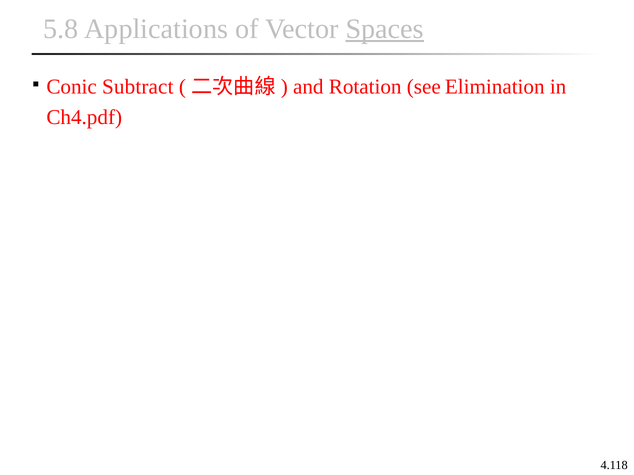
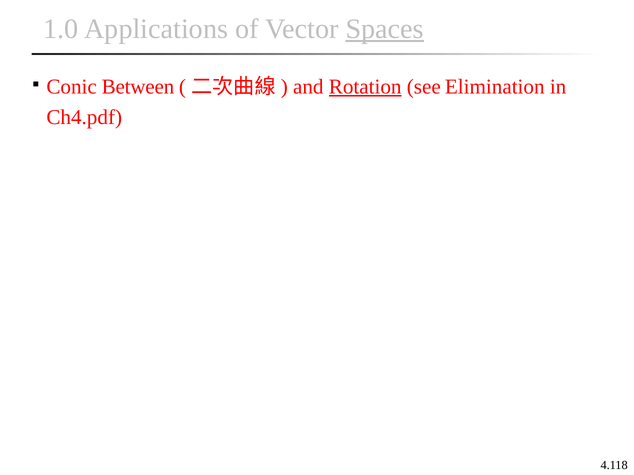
5.8: 5.8 -> 1.0 (61, 29)
Subtract: Subtract -> Between (138, 87)
Rotation underline: none -> present (365, 87)
